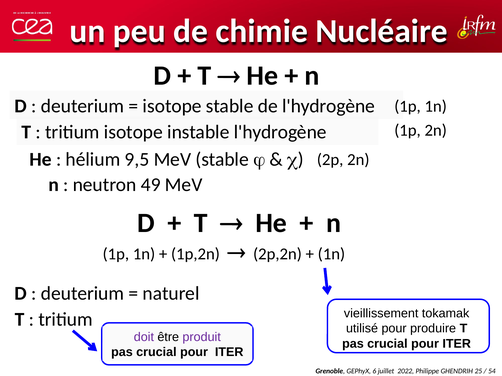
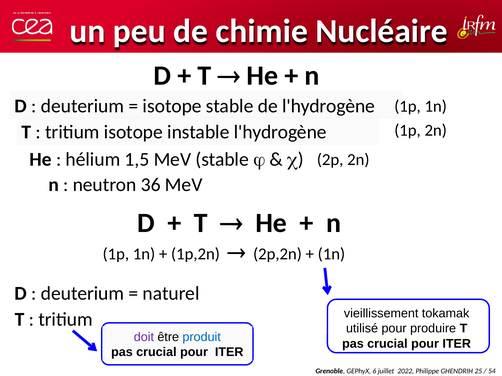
9,5: 9,5 -> 1,5 (137, 160)
49: 49 -> 36 (151, 185)
produit colour: purple -> blue (202, 337)
